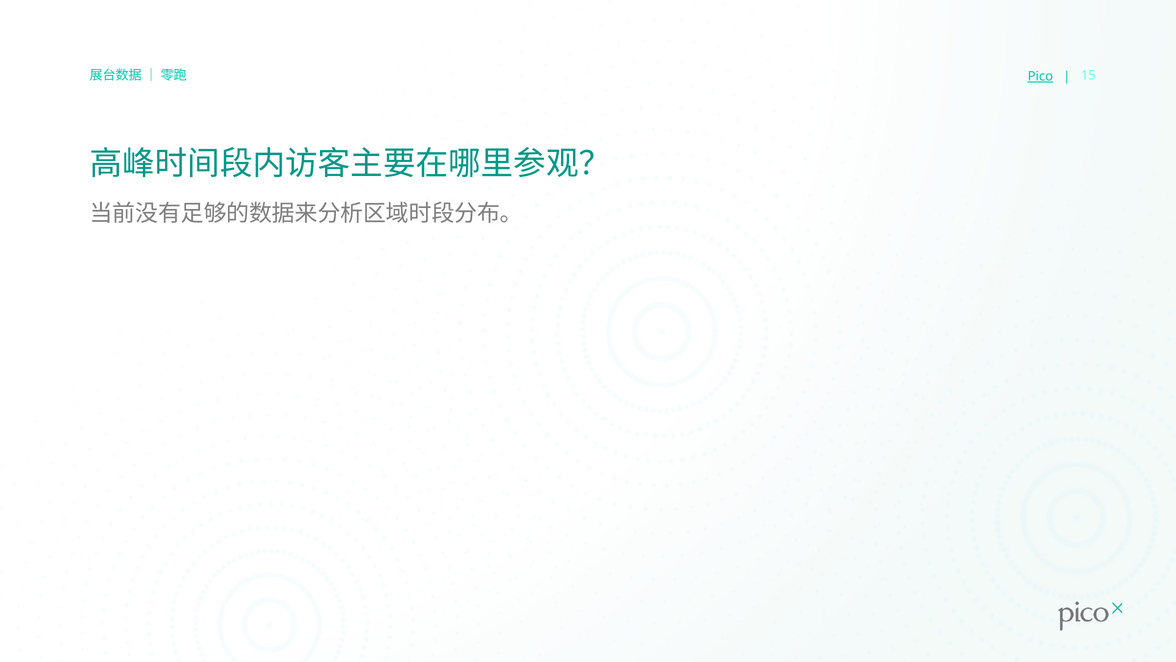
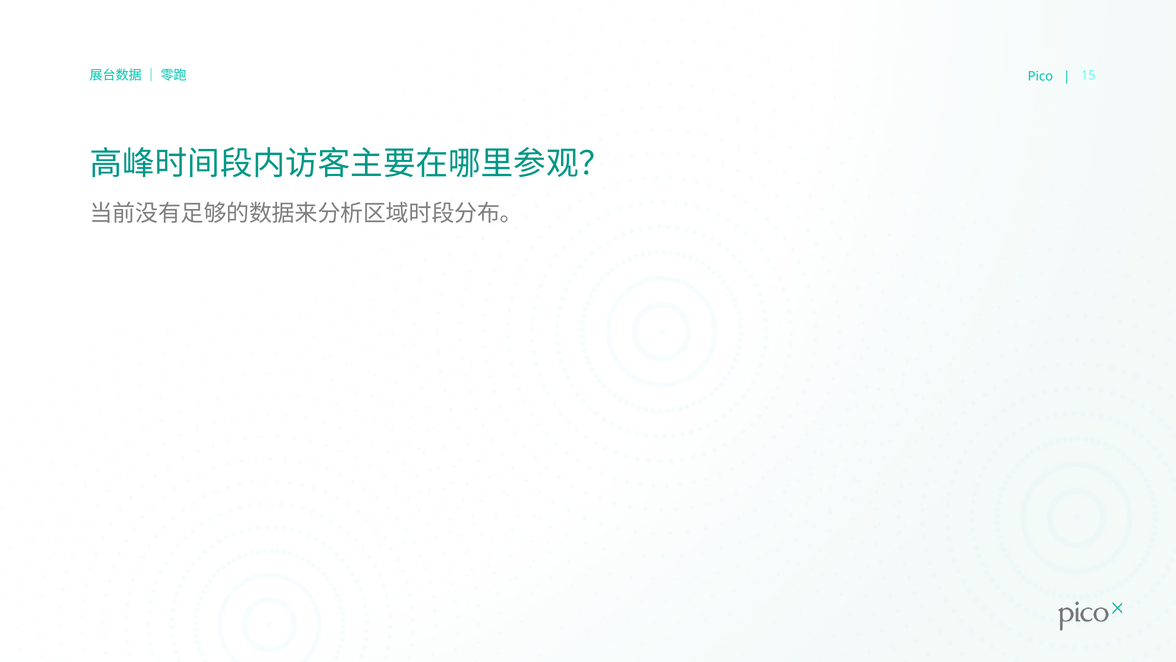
Pico underline: present -> none (1040, 76)
